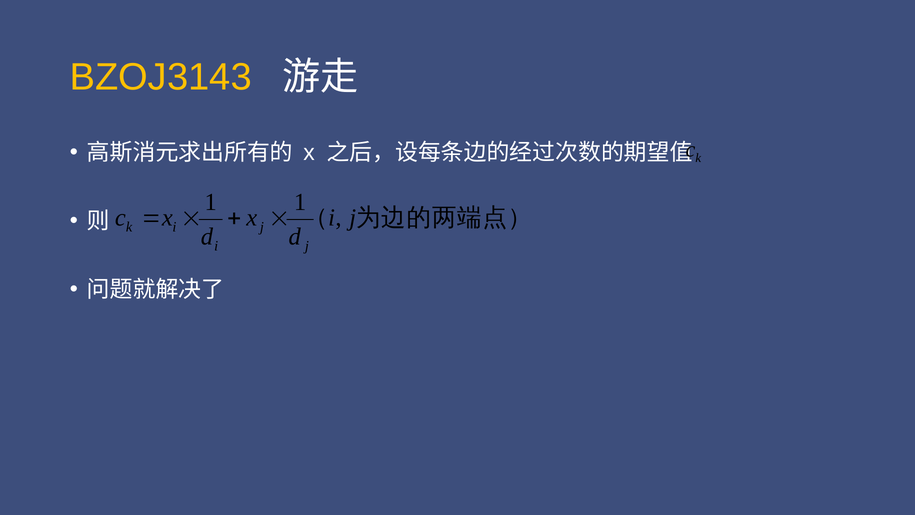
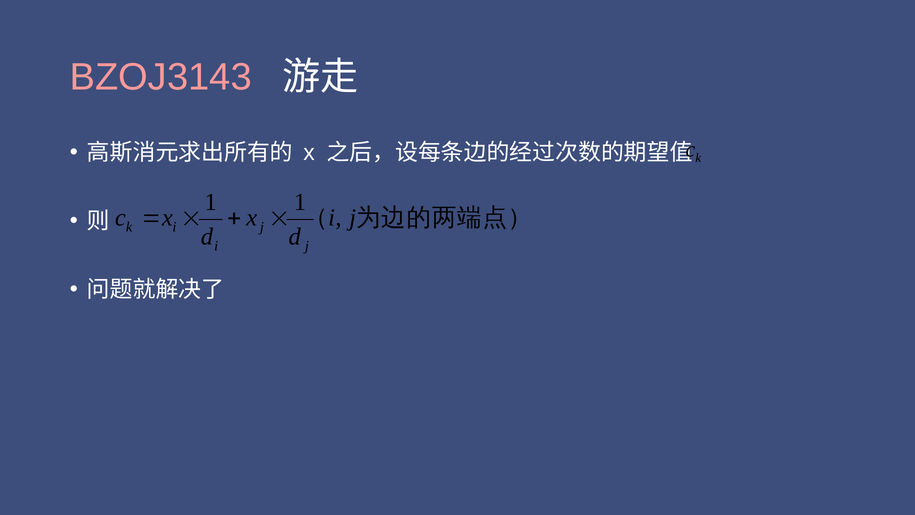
BZOJ3143 colour: yellow -> pink (161, 77)
